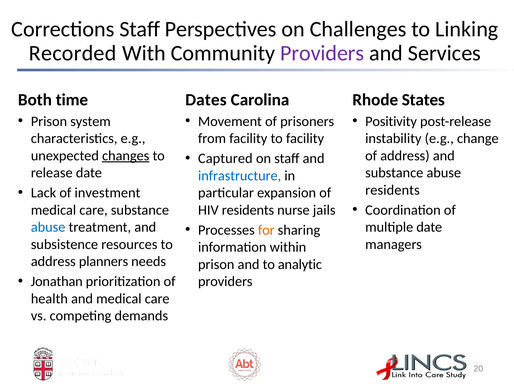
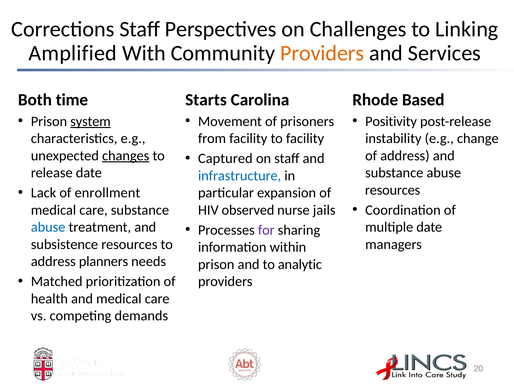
Recorded: Recorded -> Amplified (73, 53)
Providers colour: purple -> orange (322, 53)
Dates: Dates -> Starts (206, 100)
States: States -> Based (423, 100)
system underline: none -> present (91, 121)
residents: residents -> resources (393, 190)
investment: investment -> enrollment (107, 193)
HIV residents: residents -> observed (248, 210)
for colour: orange -> purple (266, 230)
Jonathan: Jonathan -> Matched (57, 281)
